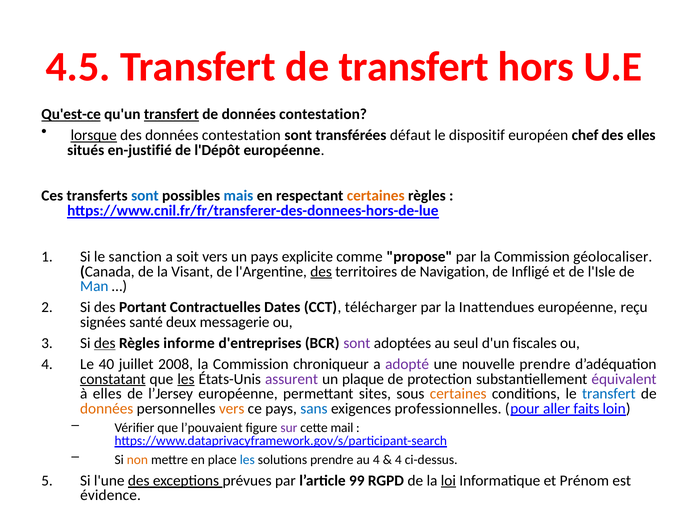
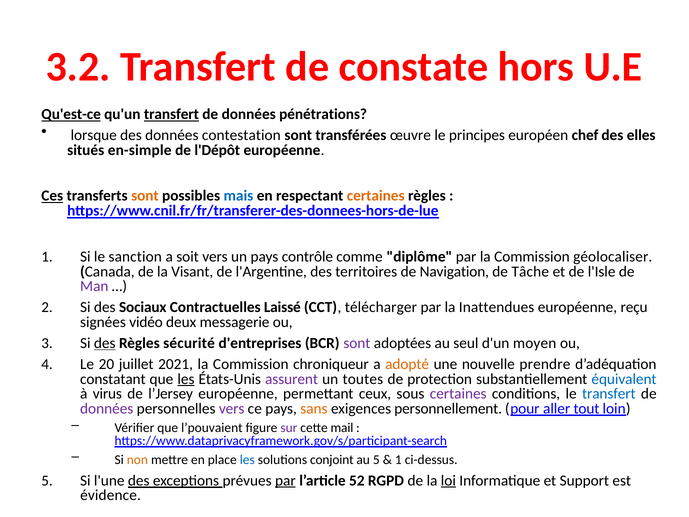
4.5: 4.5 -> 3.2 (78, 67)
de transfert: transfert -> constate (413, 67)
de données contestation: contestation -> pénétrations (323, 114)
lorsque underline: present -> none (94, 135)
défaut: défaut -> œuvre (410, 135)
dispositif: dispositif -> principes (477, 135)
en-justifié: en-justifié -> en-simple (140, 150)
Ces underline: none -> present (52, 196)
sont colour: blue -> orange (145, 196)
explicite: explicite -> contrôle (307, 257)
propose: propose -> diplôme (419, 257)
des underline: present -> none (321, 271)
Infligé: Infligé -> Tâche (530, 271)
Man colour: blue -> purple (94, 286)
Portant: Portant -> Sociaux (143, 307)
Dates: Dates -> Laissé (282, 307)
santé: santé -> vidéo (146, 322)
informe: informe -> sécurité (189, 343)
fiscales: fiscales -> moyen (535, 343)
40: 40 -> 20 (106, 364)
2008: 2008 -> 2021 (176, 364)
adopté colour: purple -> orange (407, 364)
constatant underline: present -> none (113, 379)
plaque: plaque -> toutes (363, 379)
équivalent colour: purple -> blue (624, 379)
à elles: elles -> virus (107, 394)
sites: sites -> ceux (375, 394)
certaines colour: orange -> purple (458, 394)
données colour: orange -> purple (107, 408)
vers colour: orange -> purple (232, 408)
sans colour: blue -> orange (314, 408)
professionnelles: professionnelles -> personnellement (448, 408)
faits: faits -> tout (586, 408)
solutions prendre: prendre -> conjoint (332, 459)
au 4: 4 -> 5 (376, 459)
4: 4 -> 1 (398, 459)
par underline: none -> present (285, 480)
99: 99 -> 52 (357, 480)
Prénom: Prénom -> Support (584, 480)
